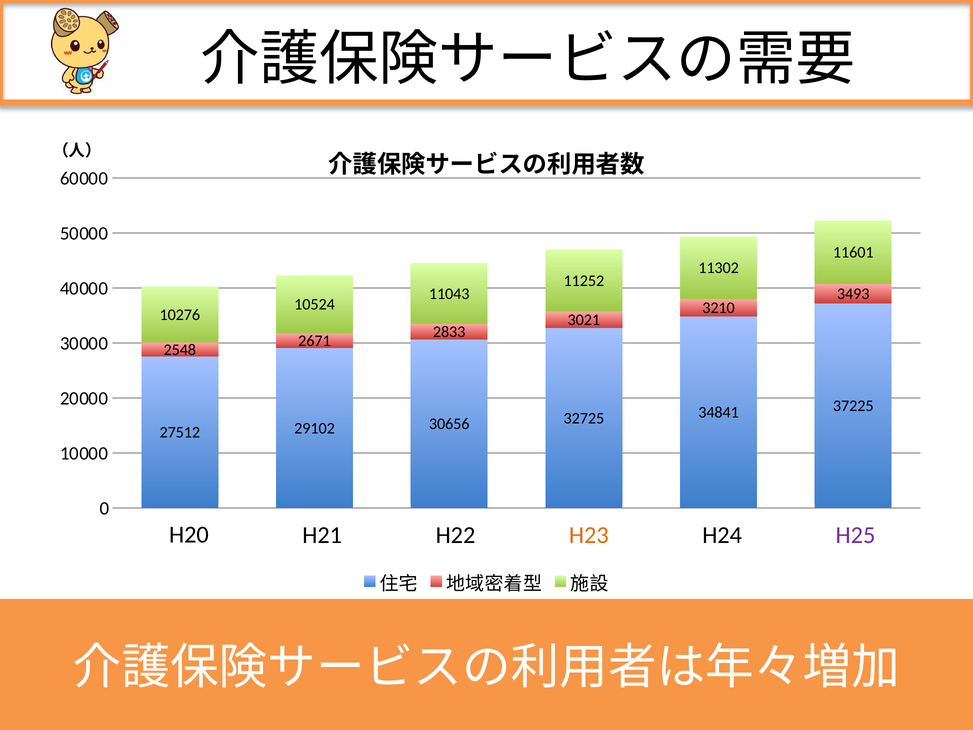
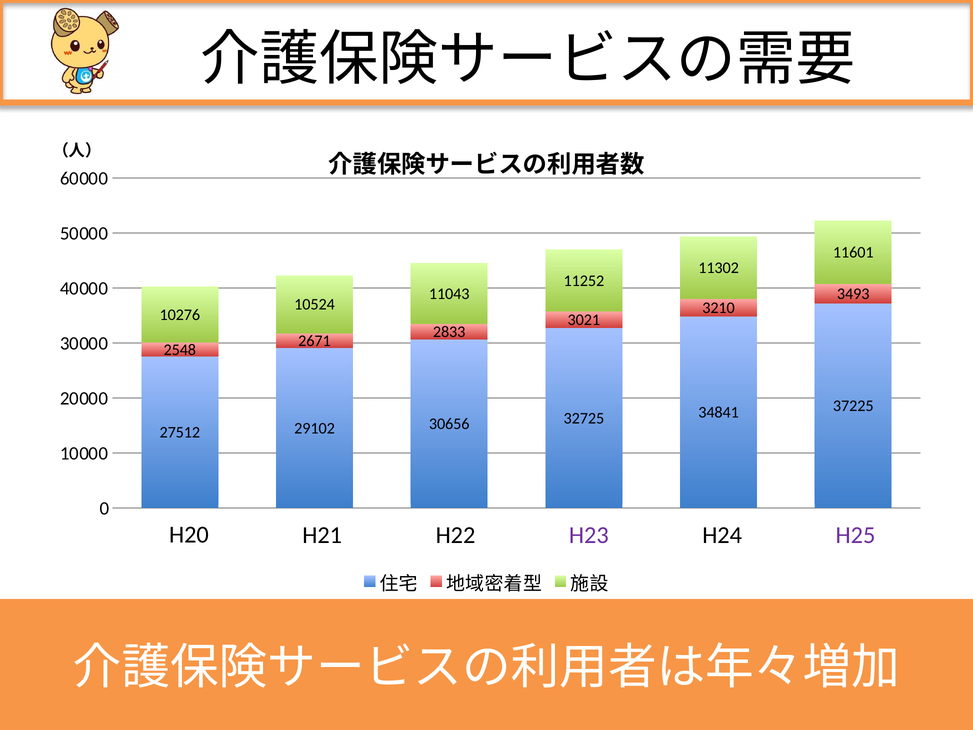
H23 colour: orange -> purple (589, 535)
